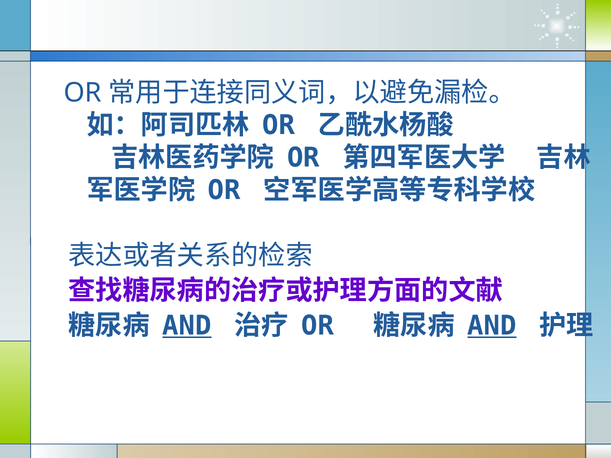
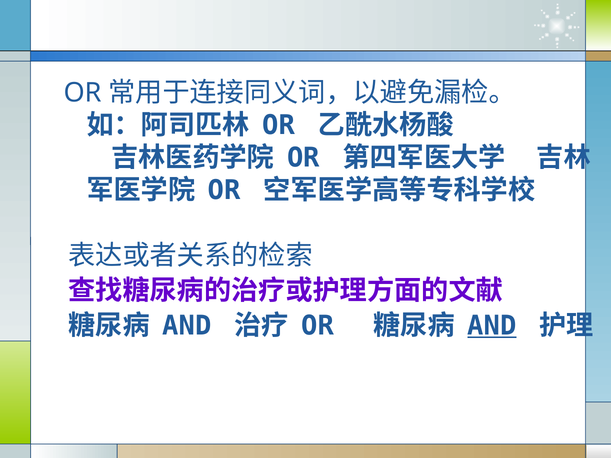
AND underline: present -> none (187, 326)
